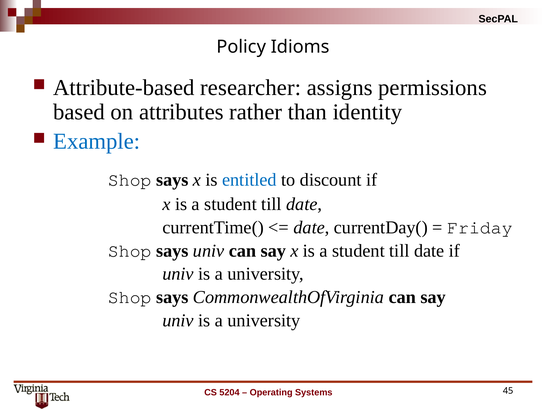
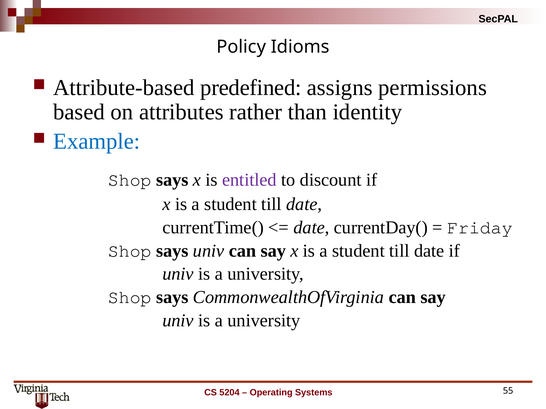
researcher: researcher -> predefined (251, 88)
entitled colour: blue -> purple (249, 180)
45: 45 -> 55 (508, 391)
